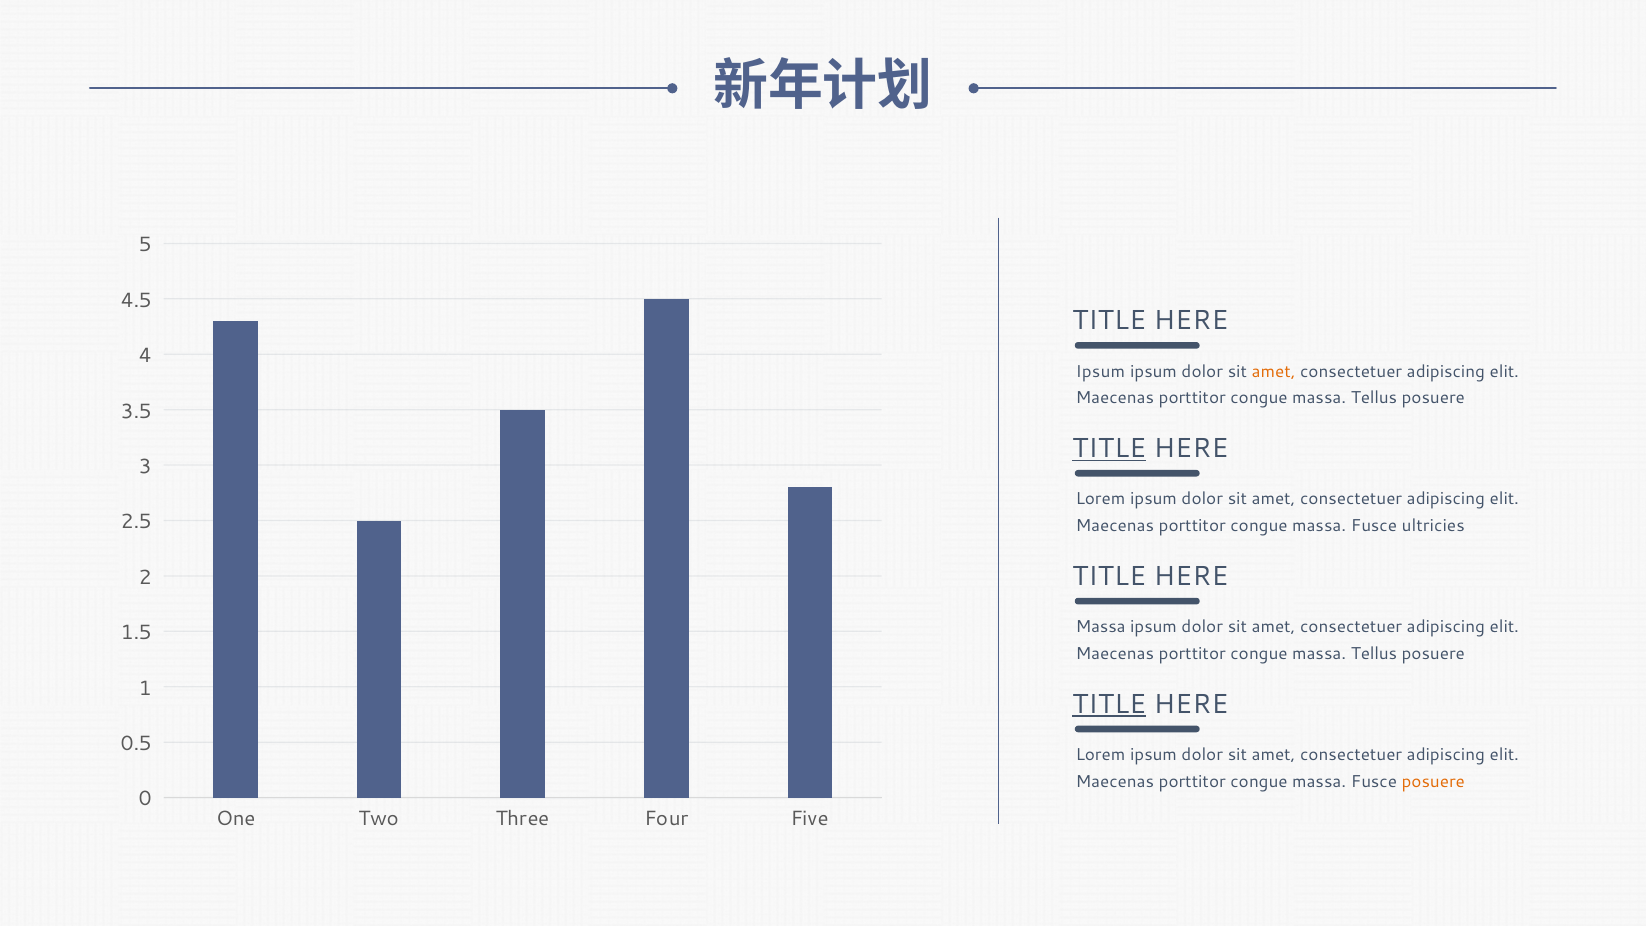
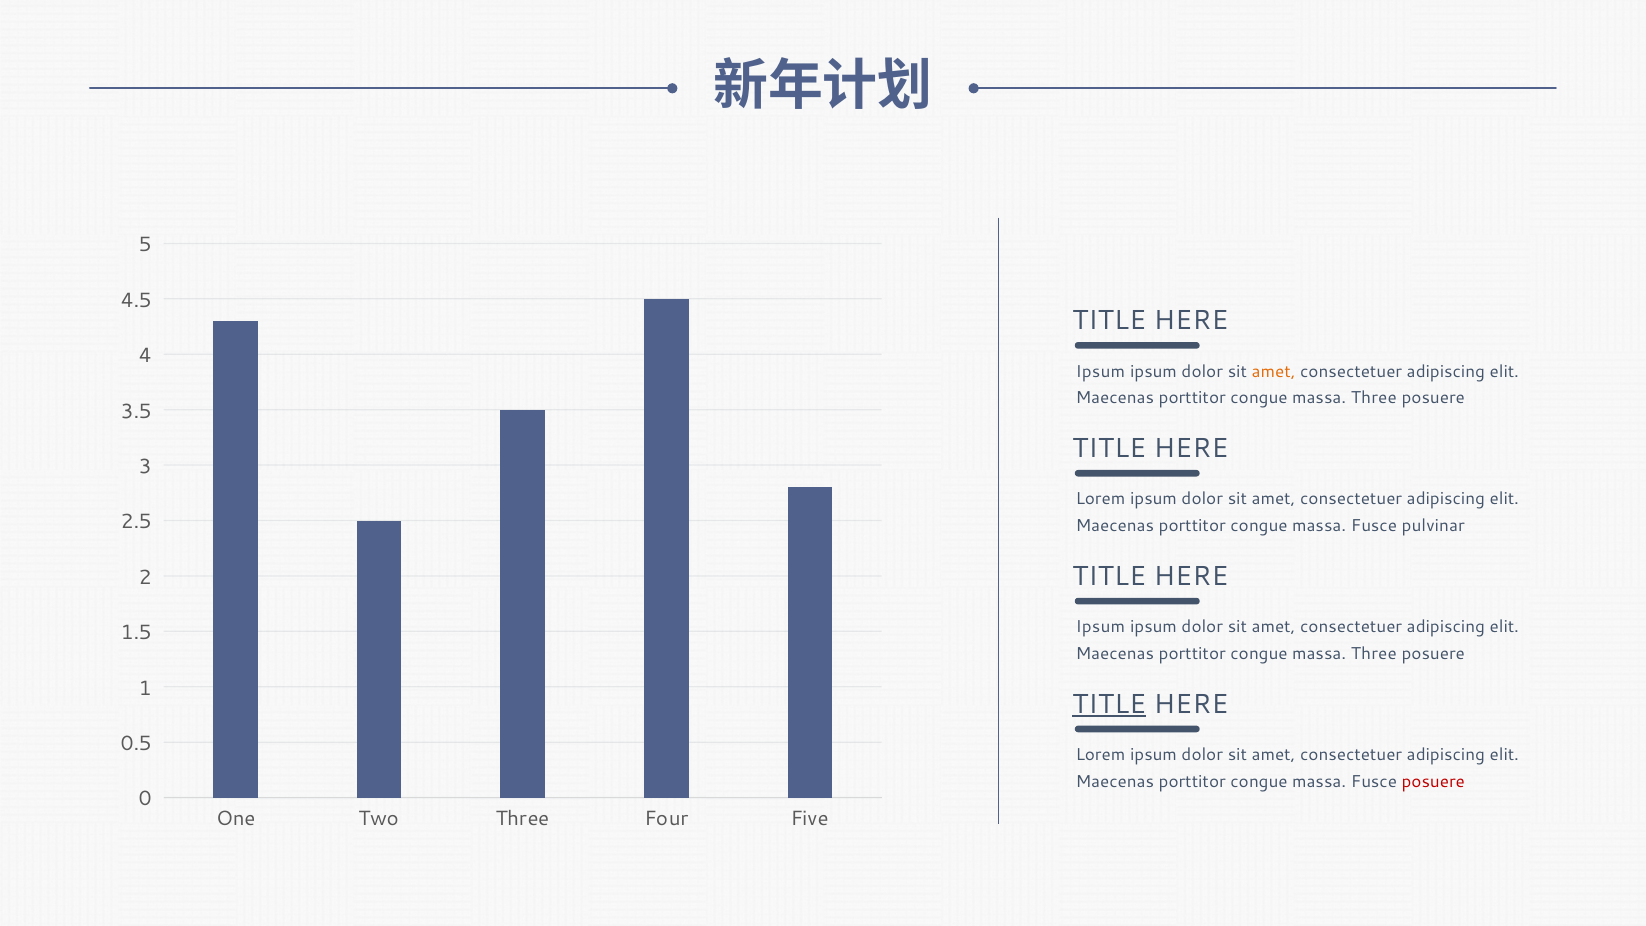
Tellus: Tellus -> Three (1374, 398)
TITLE underline: present -> none (1109, 449)
ultricies: ultricies -> pulvinar (1433, 526)
Massa: Massa -> Ipsum (1100, 627)
Tellus: Tellus -> Three (1374, 654)
posuere colour: orange -> red (1433, 782)
